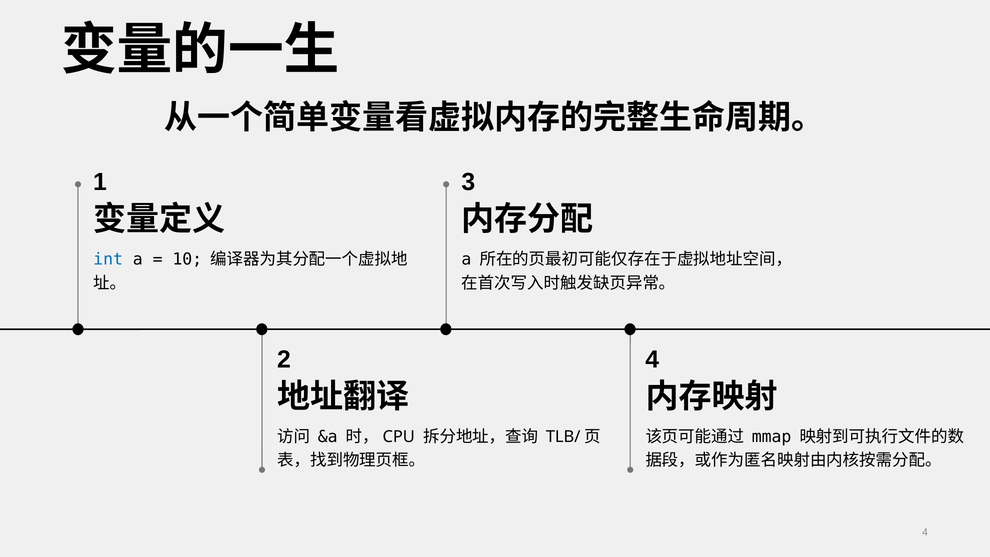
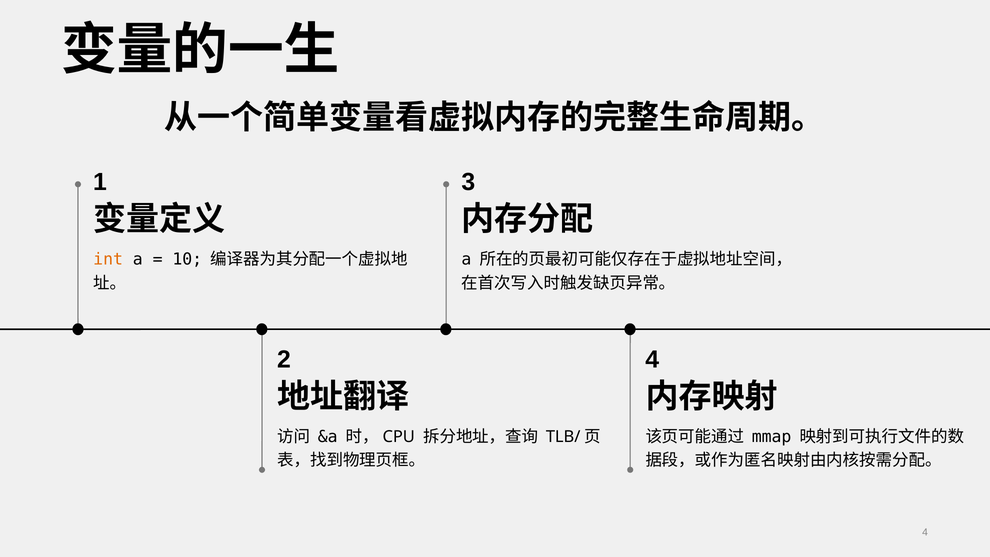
int colour: blue -> orange (108, 259)
